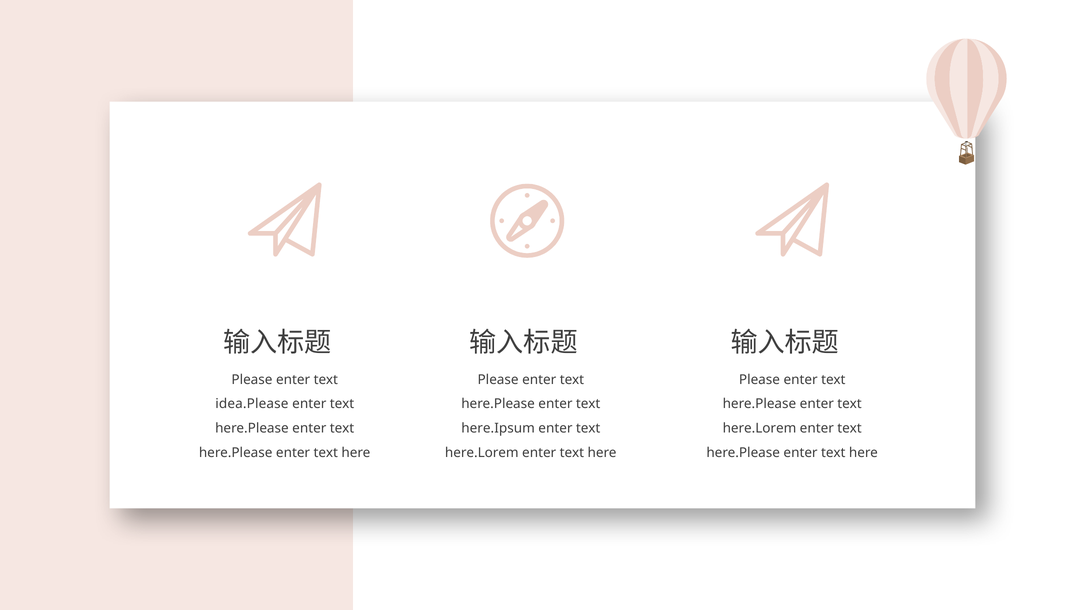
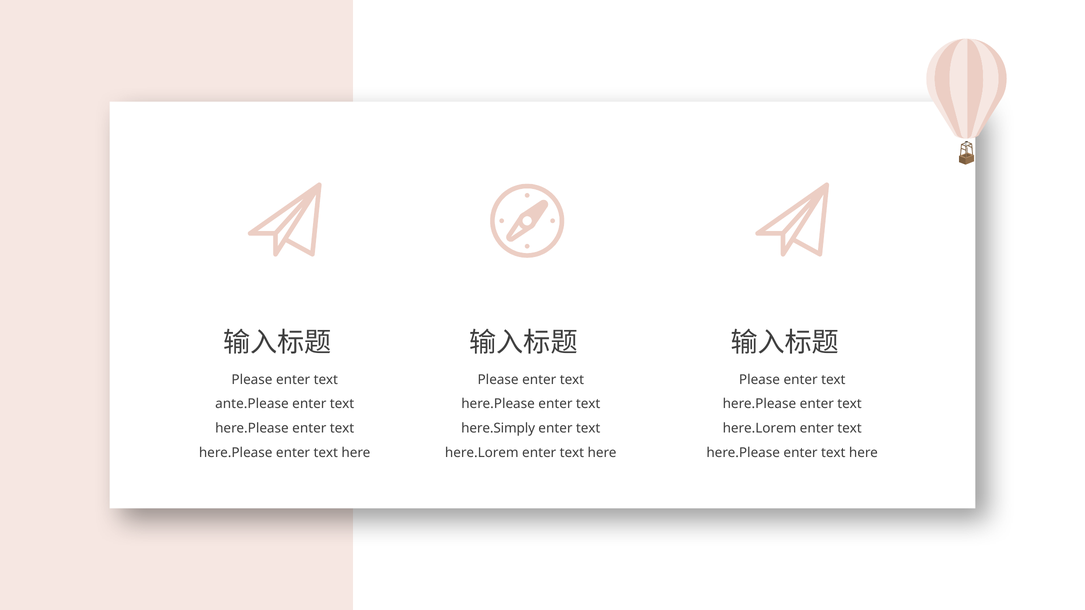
idea.Please: idea.Please -> ante.Please (252, 404)
here.Ipsum: here.Ipsum -> here.Simply (498, 429)
